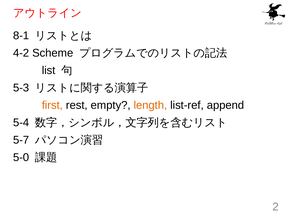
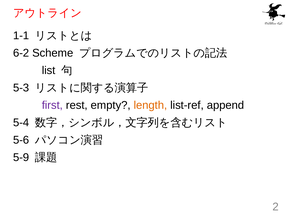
8-1: 8-1 -> 1-1 (21, 36)
4-2: 4-2 -> 6-2 (21, 53)
first colour: orange -> purple (52, 105)
5-7: 5-7 -> 5-6 (21, 140)
5-0: 5-0 -> 5-9 (21, 157)
